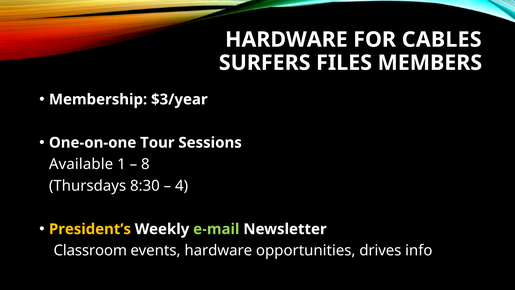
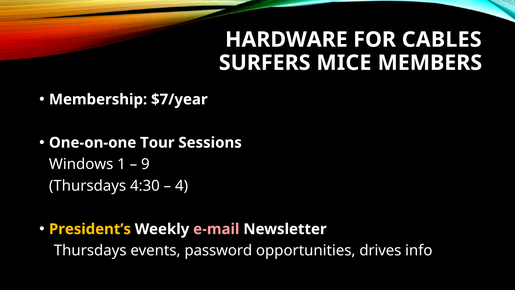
FILES: FILES -> MICE (344, 63)
$3/year: $3/year -> $7/year (179, 99)
Available: Available -> Windows (81, 164)
8: 8 -> 9 (145, 164)
8:30: 8:30 -> 4:30 (145, 186)
e-mail colour: light green -> pink (216, 229)
Classroom: Classroom -> Thursdays (90, 250)
events hardware: hardware -> password (218, 250)
